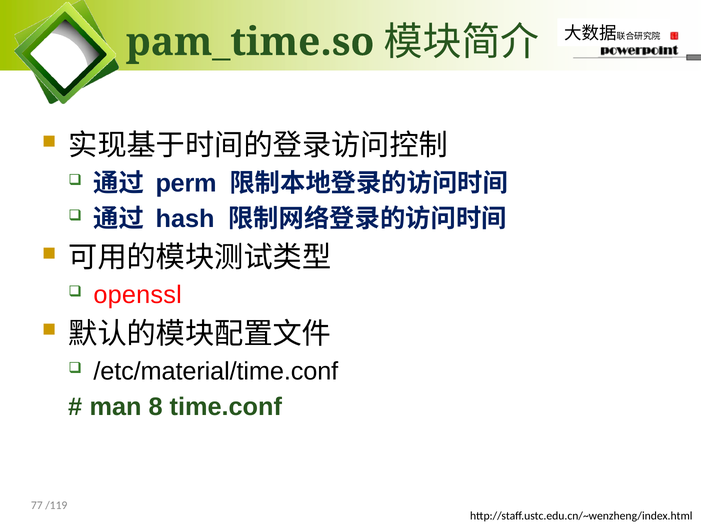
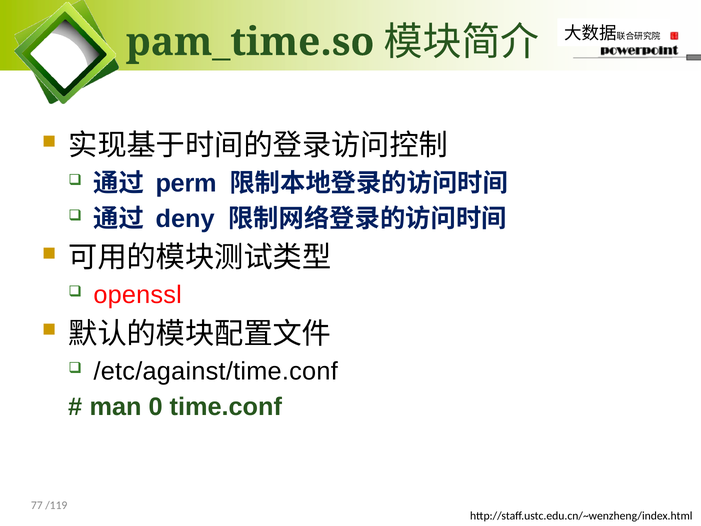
hash: hash -> deny (185, 219)
/etc/material/time.conf: /etc/material/time.conf -> /etc/against/time.conf (216, 371)
8: 8 -> 0 (156, 407)
